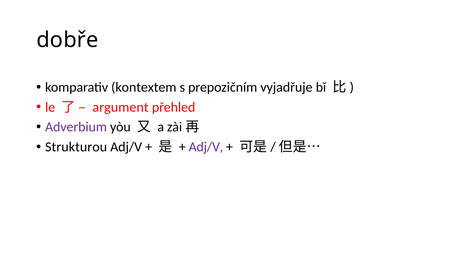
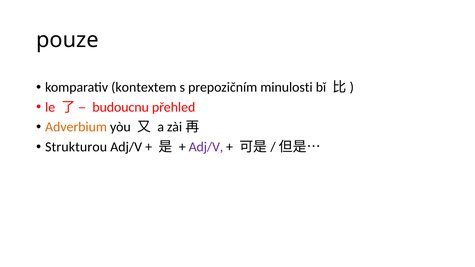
dobře: dobře -> pouze (68, 40)
vyjadřuje: vyjadřuje -> minulosti (286, 87)
argument: argument -> budoucnu (121, 107)
Adverbium colour: purple -> orange (76, 127)
